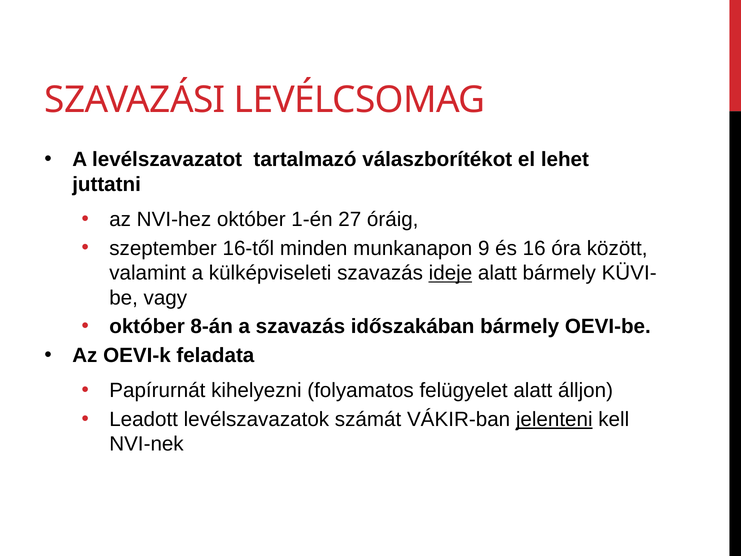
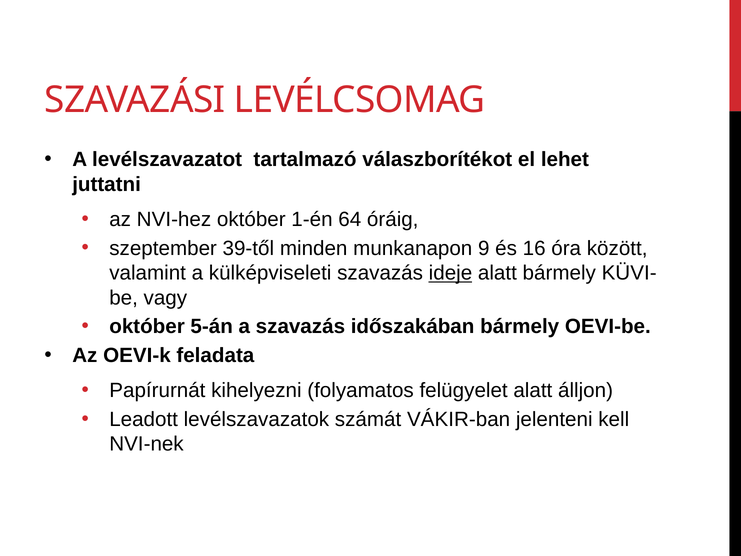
27: 27 -> 64 (350, 219)
16-től: 16-től -> 39-től (248, 248)
8-án: 8-án -> 5-án (212, 327)
jelenteni underline: present -> none (554, 419)
